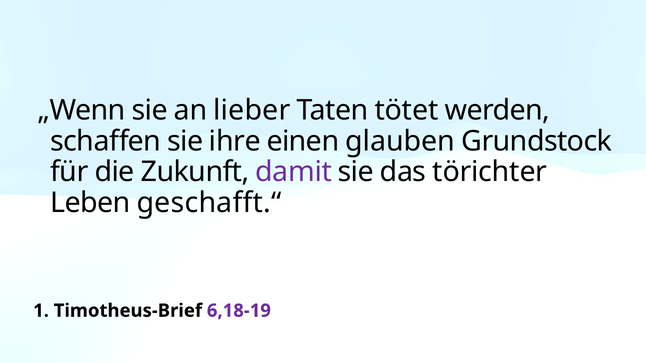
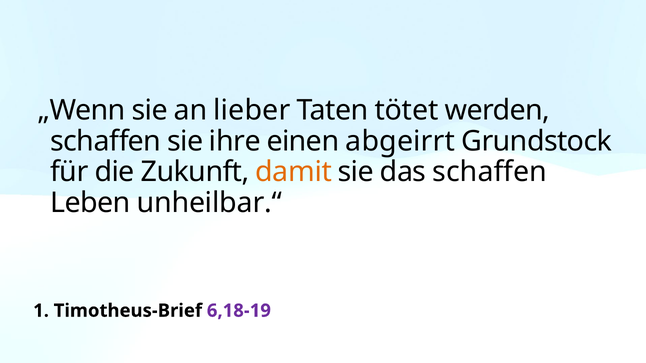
glauben: glauben -> abgeirrt (400, 141)
damit colour: purple -> orange (294, 172)
das törichter: törichter -> schaffen (490, 172)
geschafft.“: geschafft.“ -> unheilbar.“ (209, 203)
